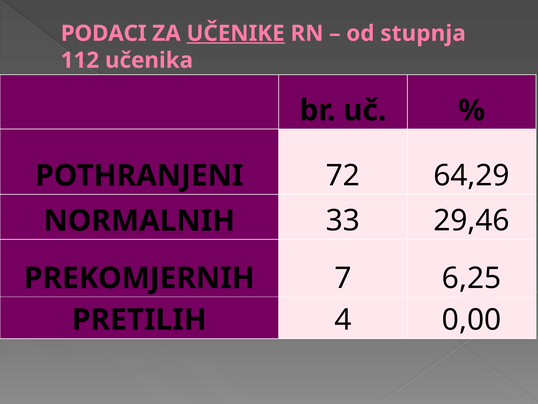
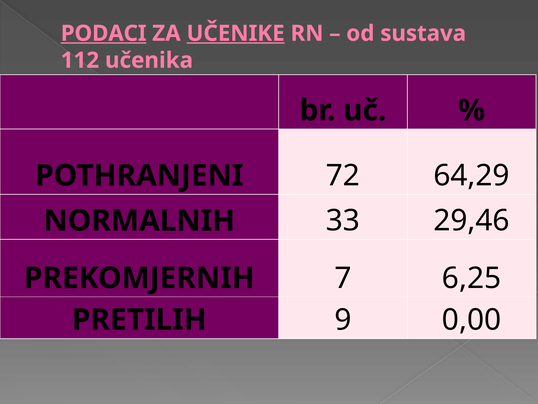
PODACI underline: none -> present (104, 33)
stupnja: stupnja -> sustava (423, 33)
4: 4 -> 9 (343, 319)
